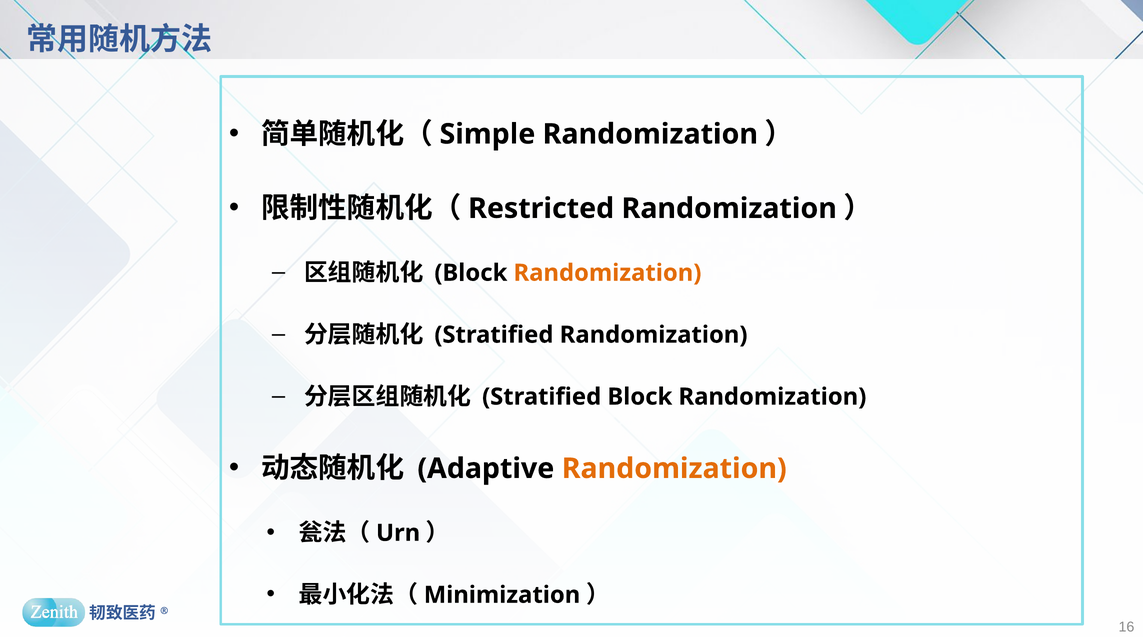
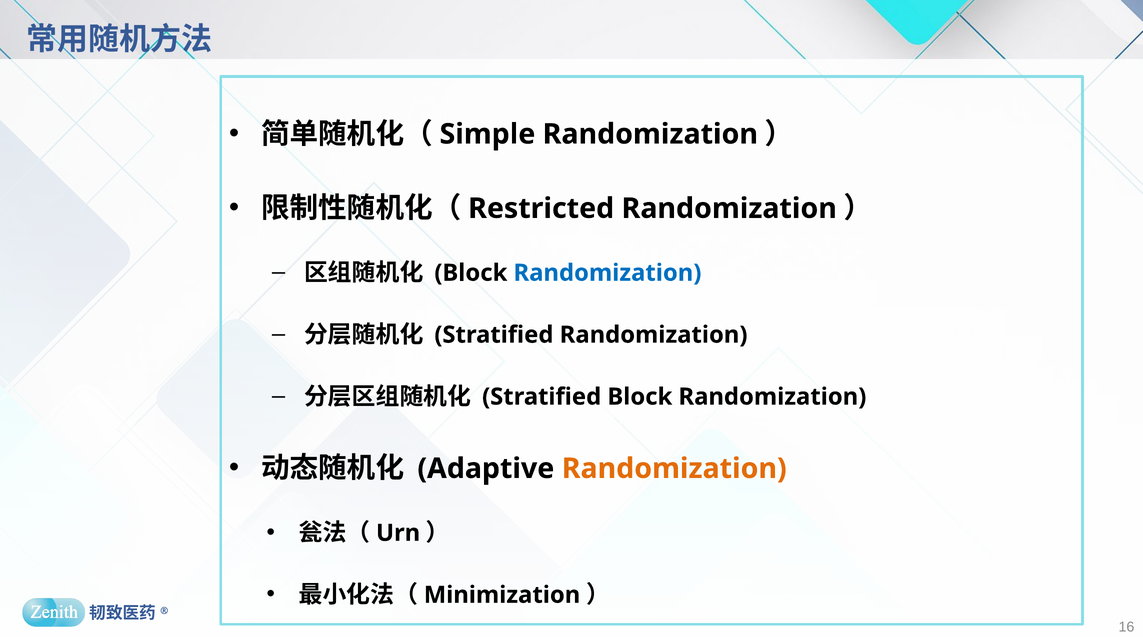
Randomization colour: orange -> blue (607, 273)
